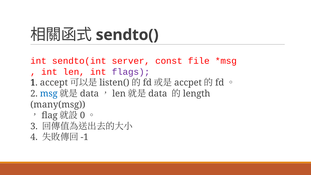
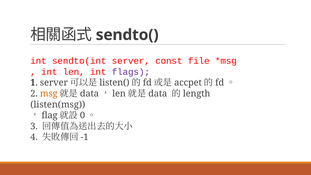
1 accept: accept -> server (54, 83)
msg colour: blue -> orange (49, 94)
many(msg: many(msg -> listen(msg (58, 104)
